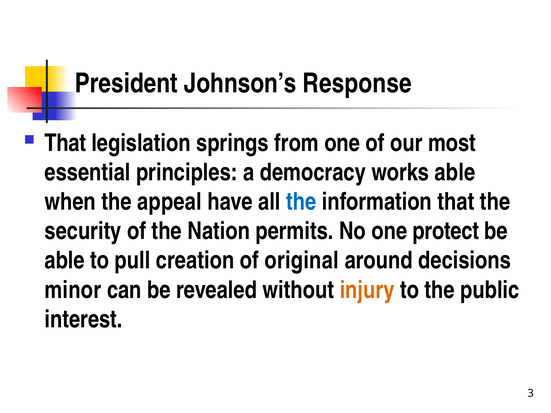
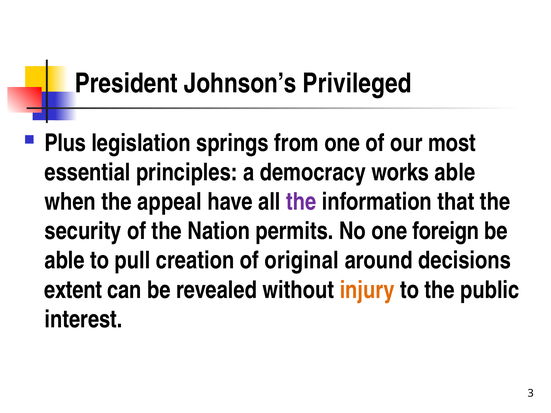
Response: Response -> Privileged (357, 84)
That: That -> Plus (65, 143)
the colour: blue -> purple (301, 202)
protect: protect -> foreign (446, 231)
minor: minor -> extent (73, 290)
